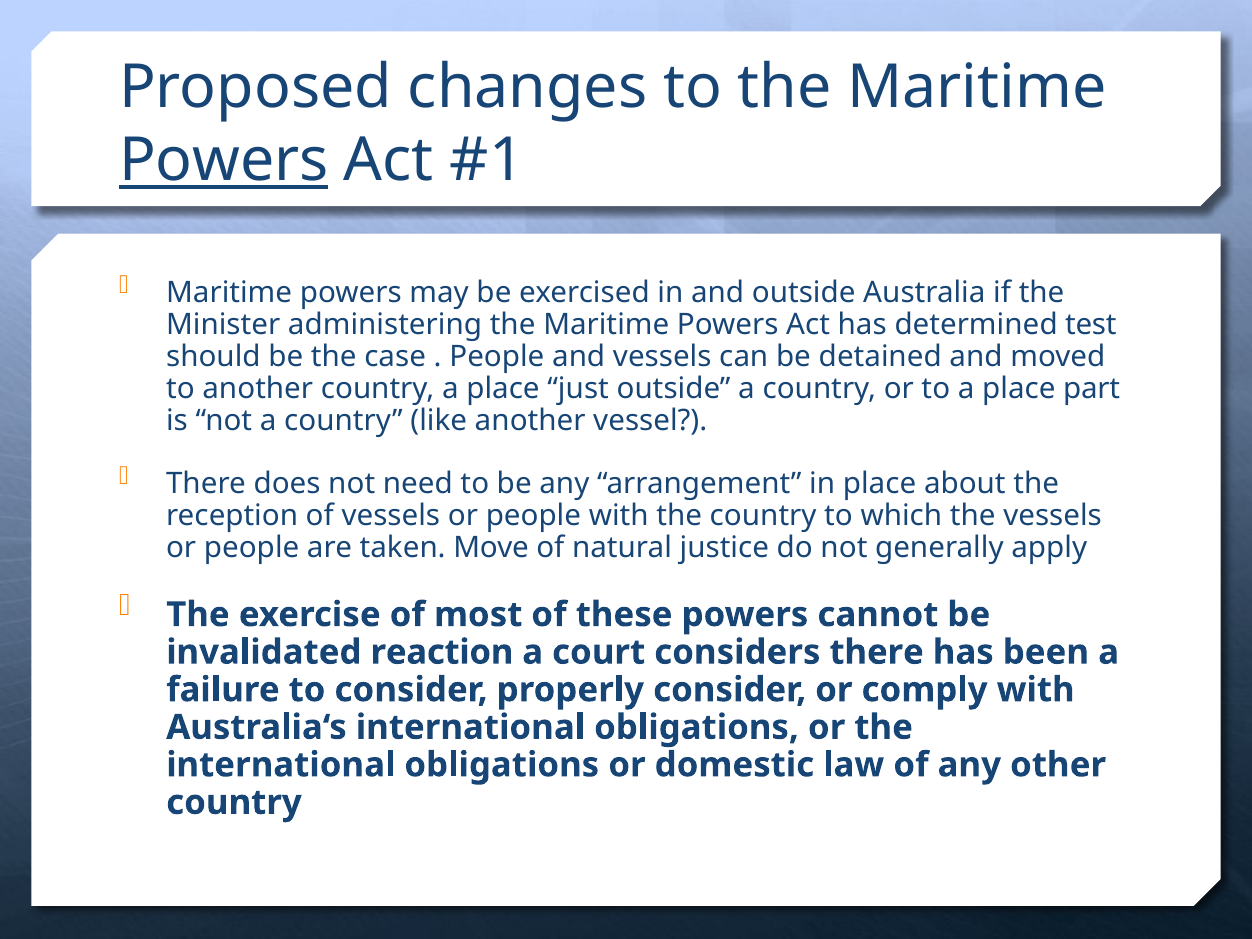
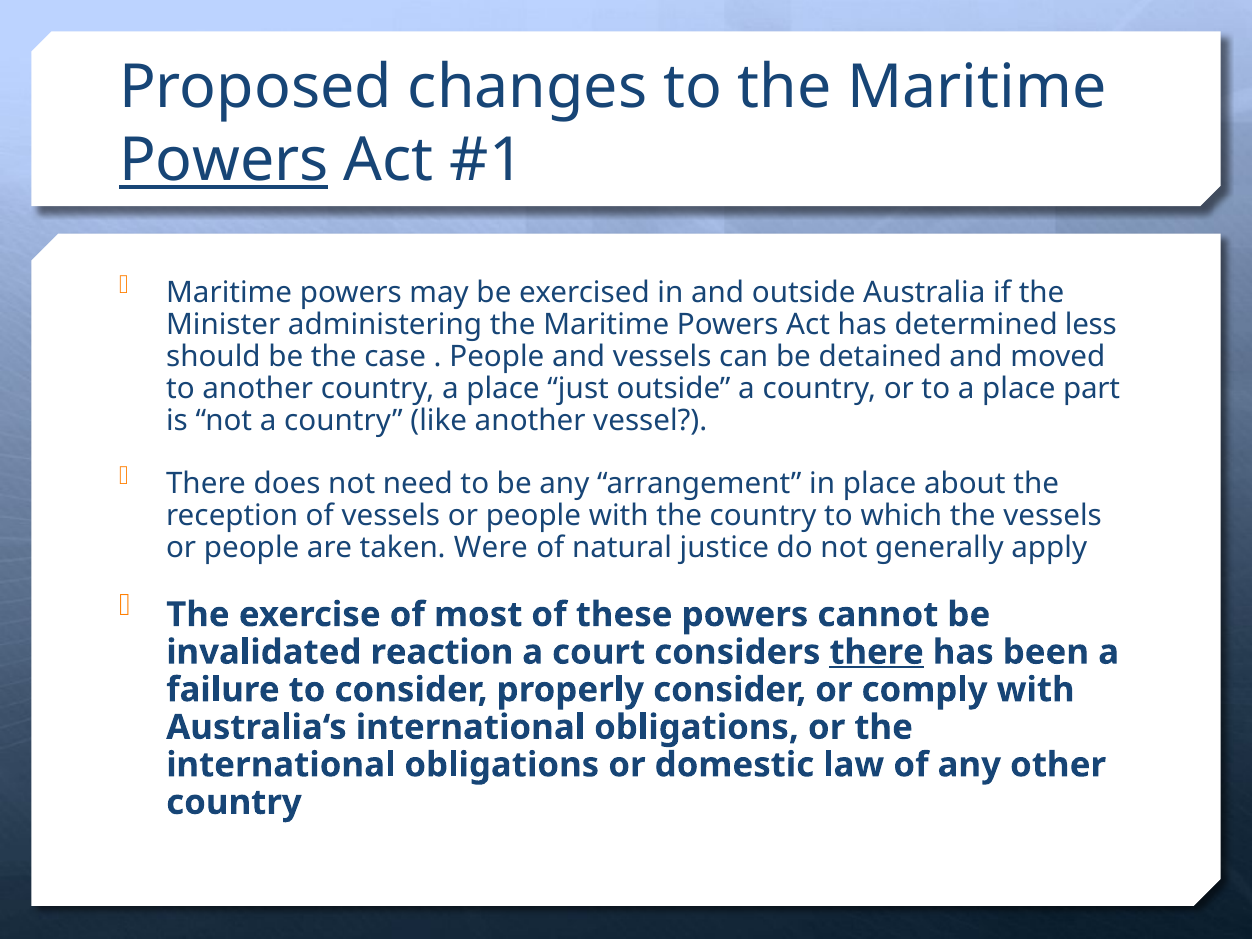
test: test -> less (1091, 325)
Move: Move -> Were (491, 548)
there underline: none -> present (877, 652)
